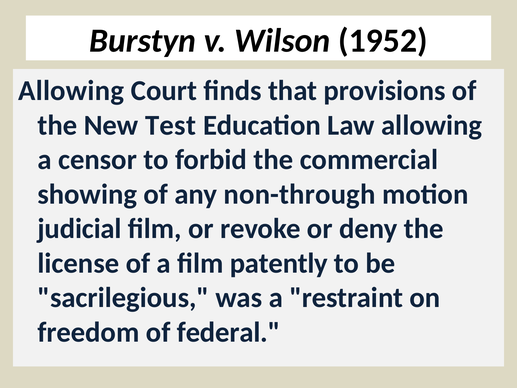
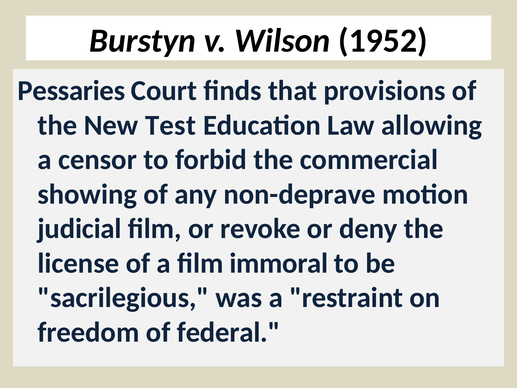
Allowing: Allowing -> Pessaries (71, 91)
non-through: non-through -> non-deprave (300, 194)
patently: patently -> immoral (279, 263)
